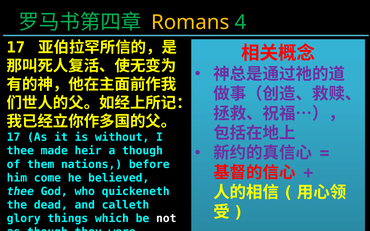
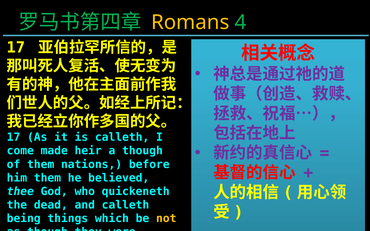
is without: without -> calleth (122, 137)
thee: thee -> come (20, 151)
him come: come -> them (47, 178)
glory: glory -> being (24, 219)
not colour: white -> yellow (166, 219)
